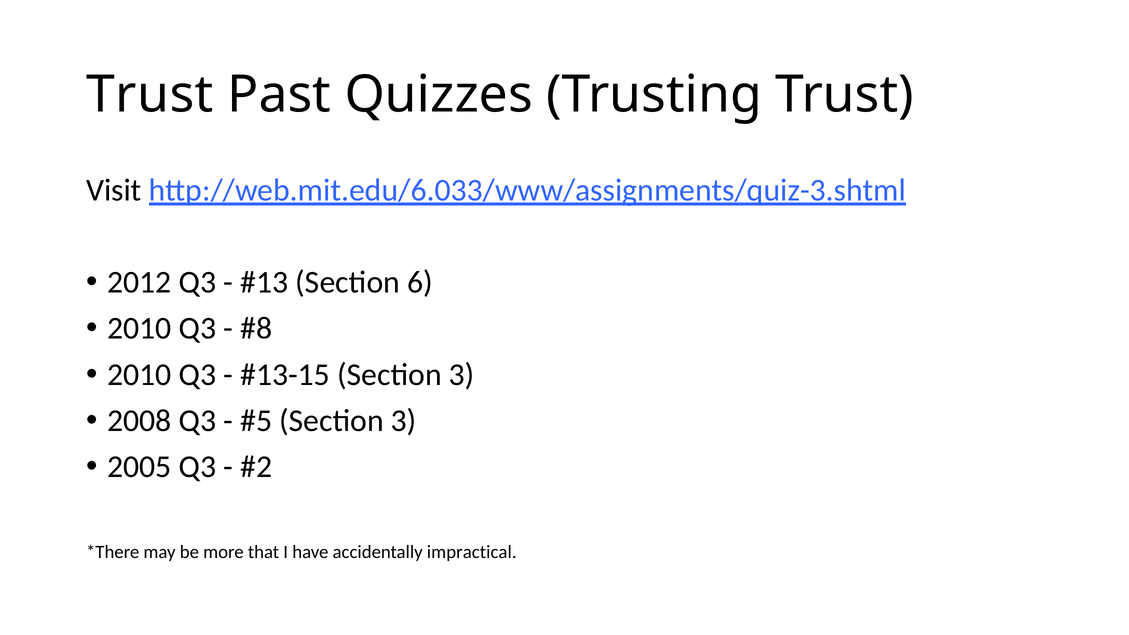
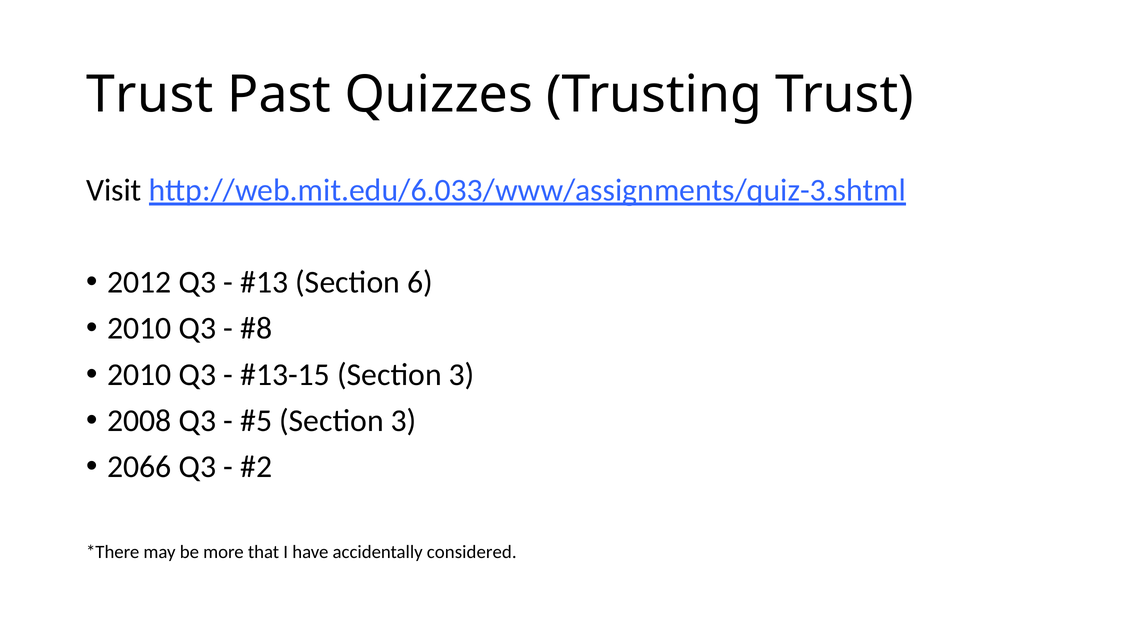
2005: 2005 -> 2066 (139, 467)
impractical: impractical -> considered (472, 552)
